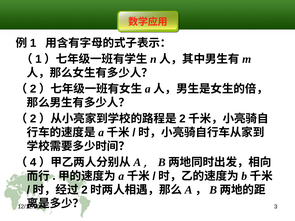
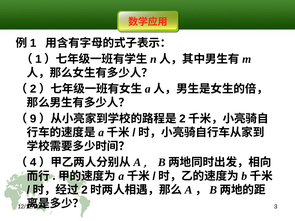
2: 2 -> 9 (33, 119)
